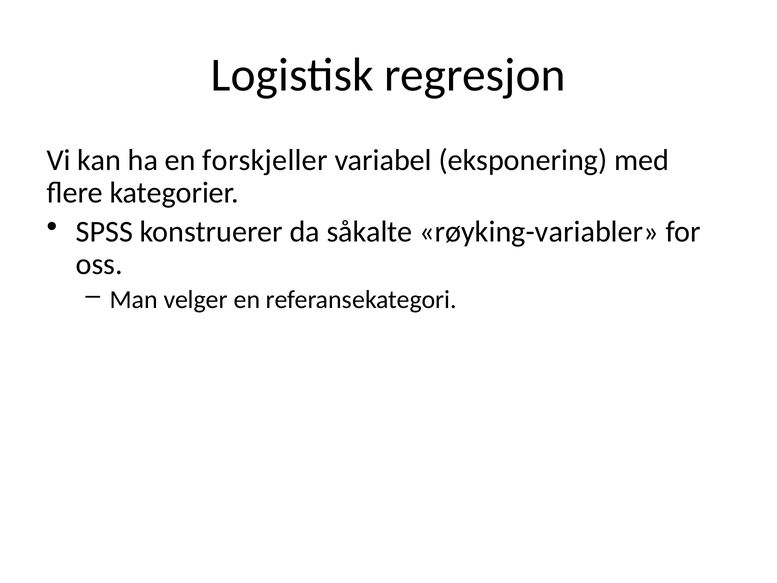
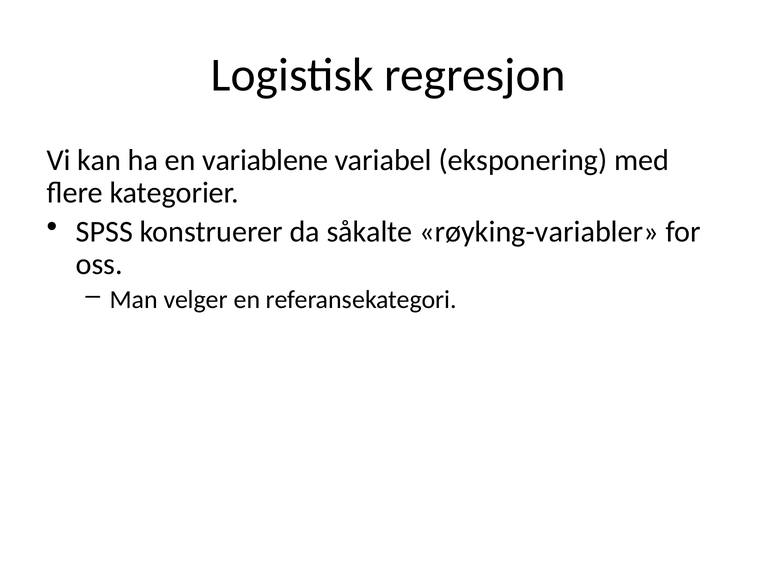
forskjeller: forskjeller -> variablene (265, 160)
